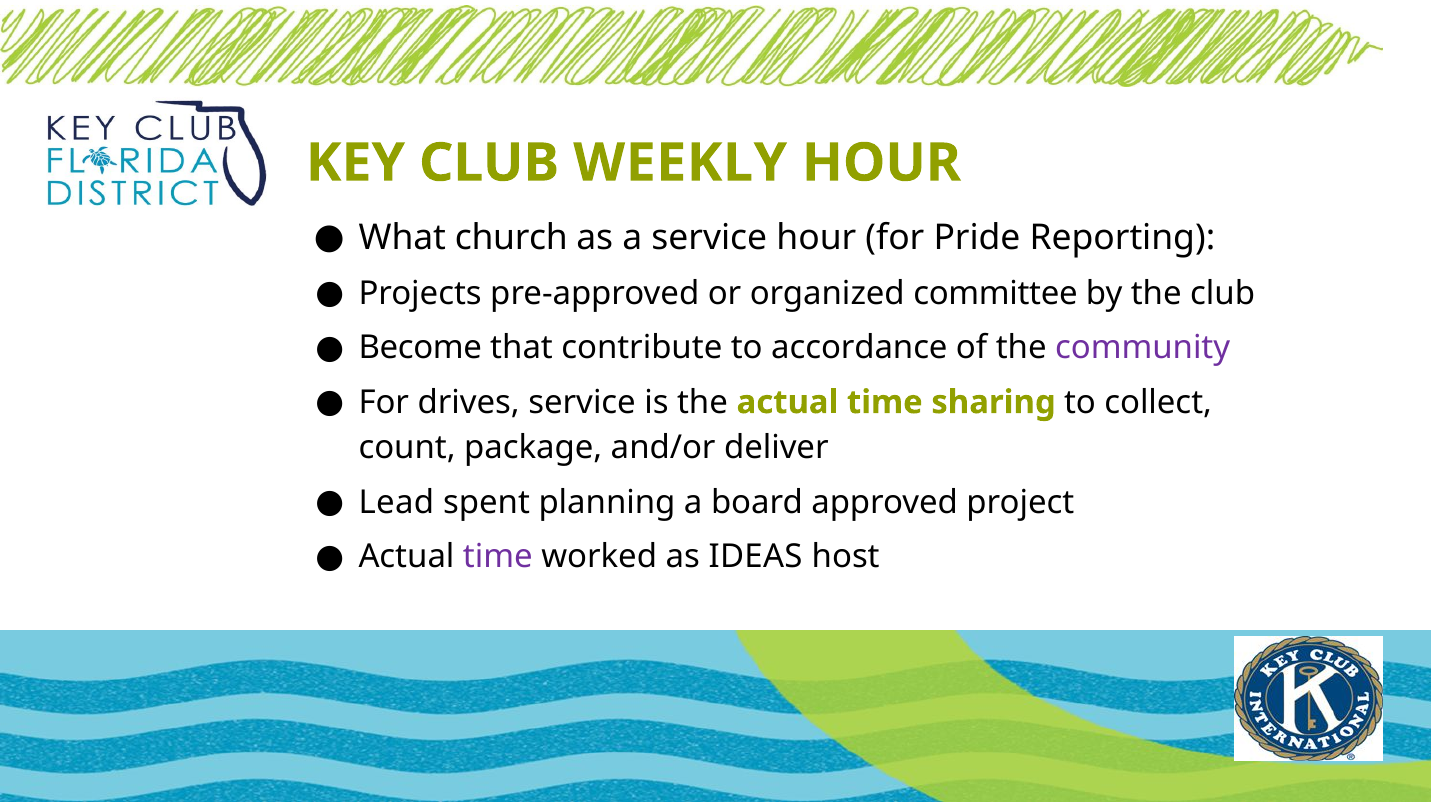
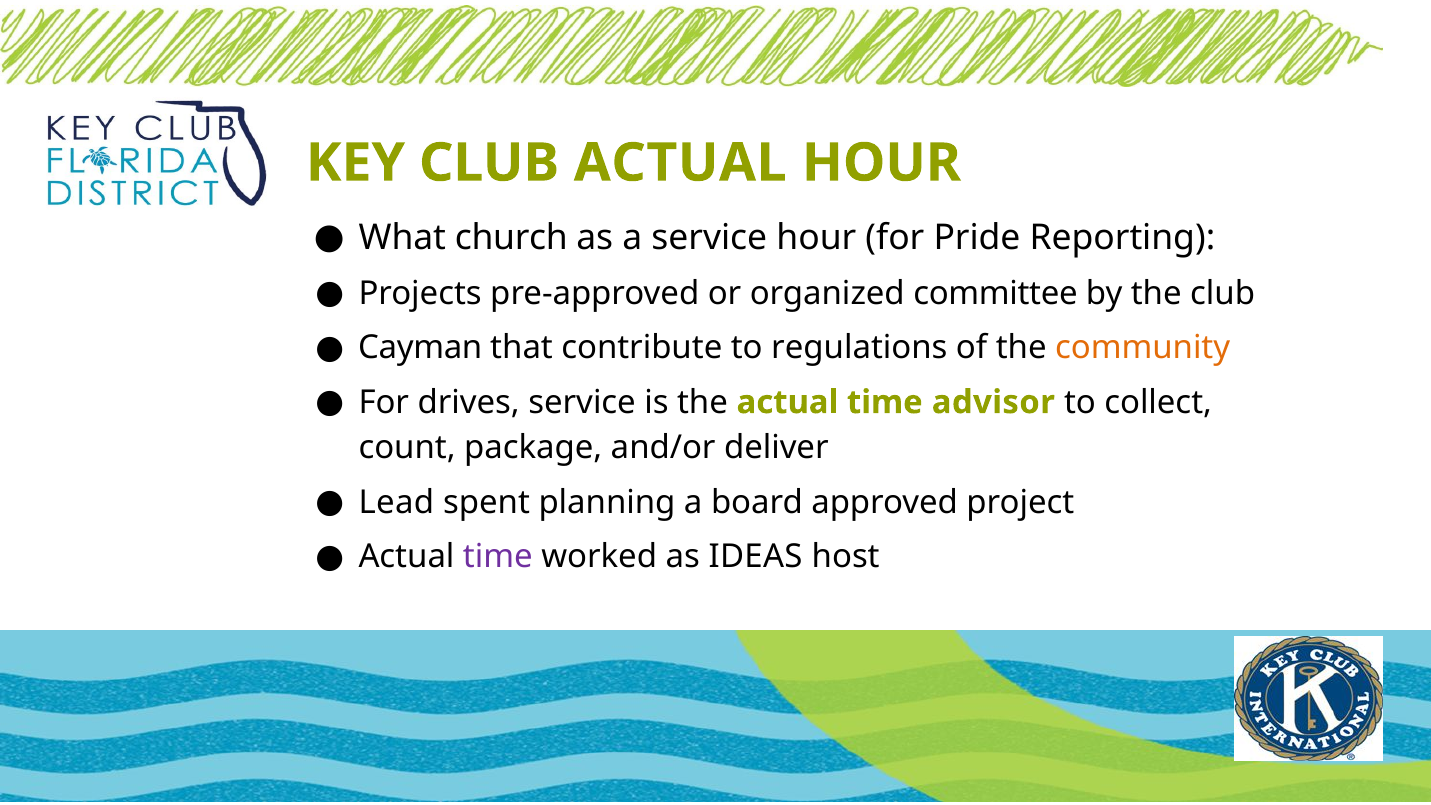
CLUB WEEKLY: WEEKLY -> ACTUAL (680, 163)
Become: Become -> Cayman (420, 348)
accordance: accordance -> regulations (859, 348)
community colour: purple -> orange (1143, 348)
sharing: sharing -> advisor (993, 402)
